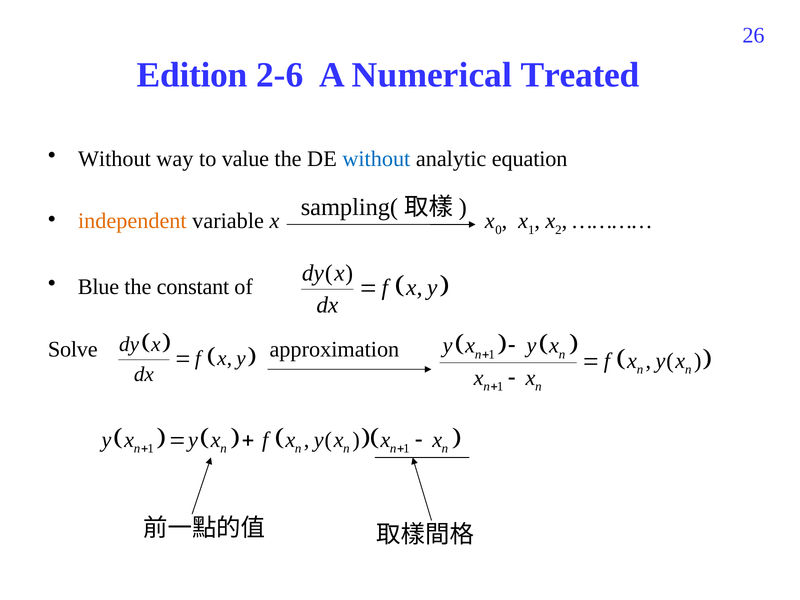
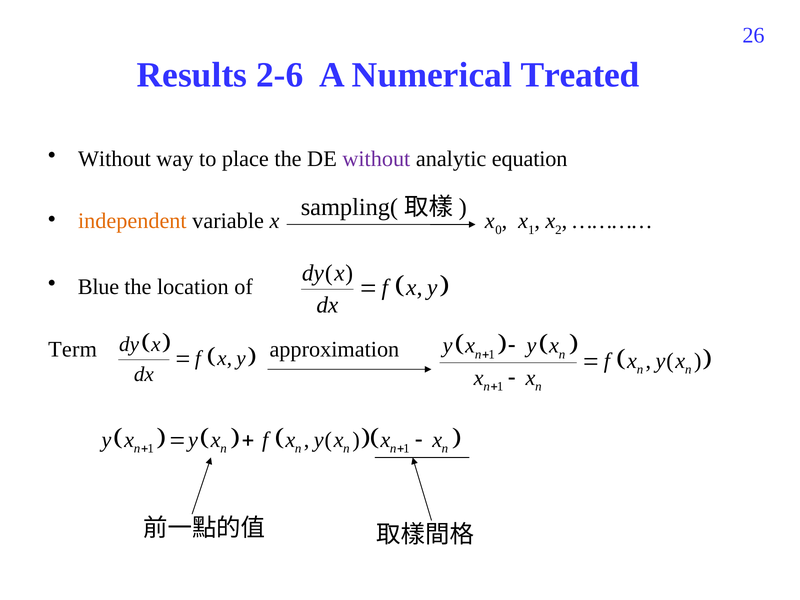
Edition: Edition -> Results (192, 75)
value: value -> place (245, 159)
without colour: blue -> purple (376, 159)
constant: constant -> location (193, 287)
Solve: Solve -> Term (73, 349)
